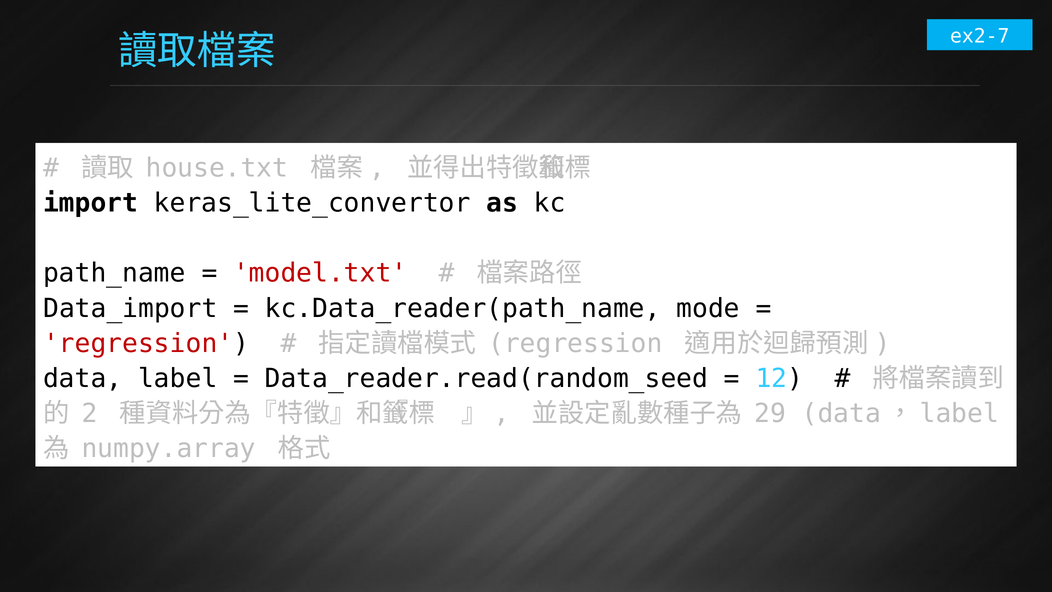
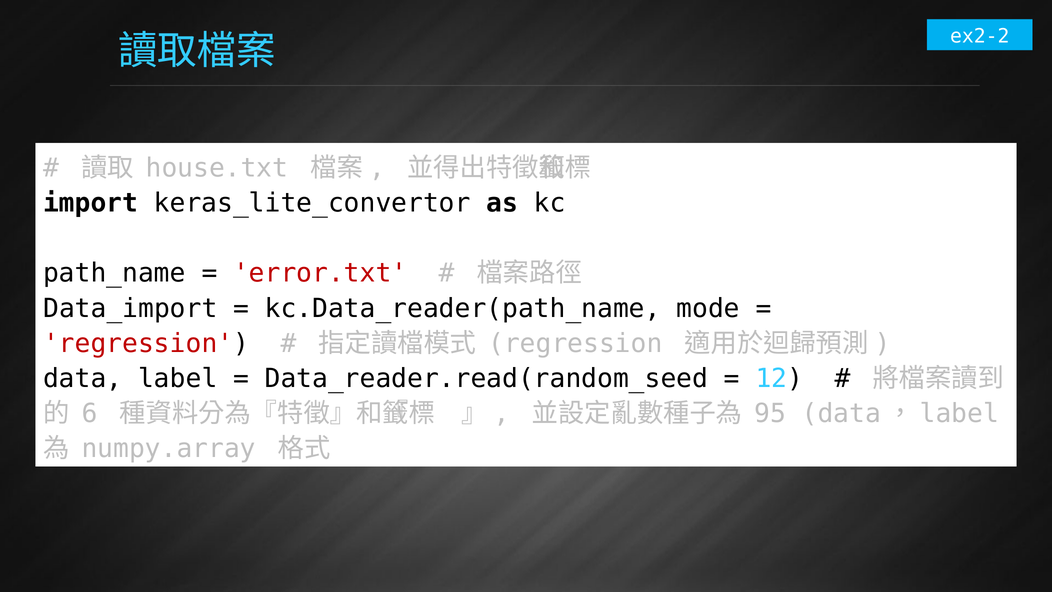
ex2-7: ex2-7 -> ex2-2 (980, 36)
model.txt: model.txt -> error.txt (320, 273)
2: 2 -> 6 (90, 413)
29: 29 -> 95 (770, 413)
